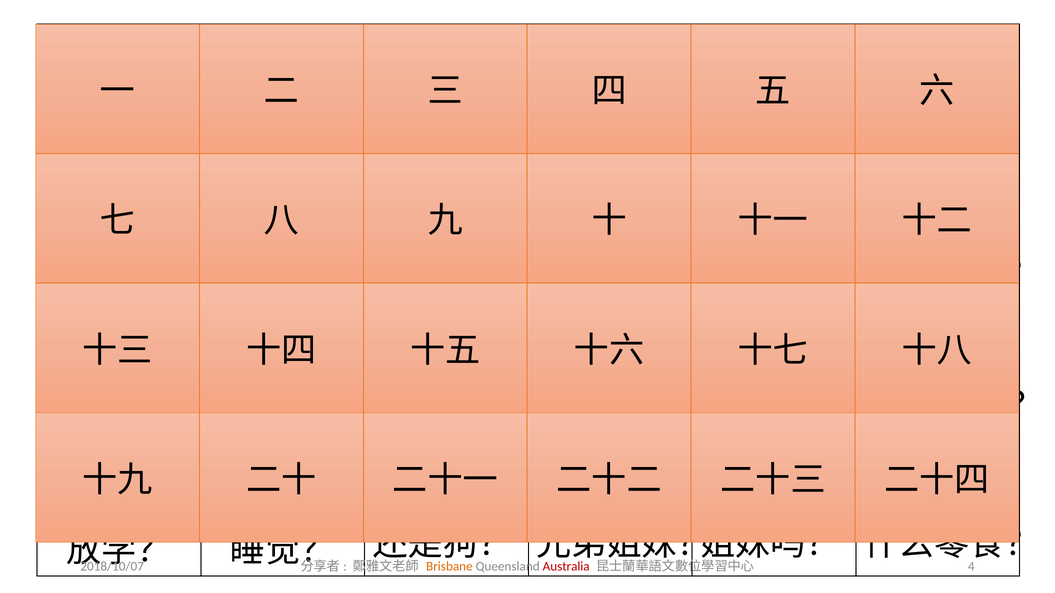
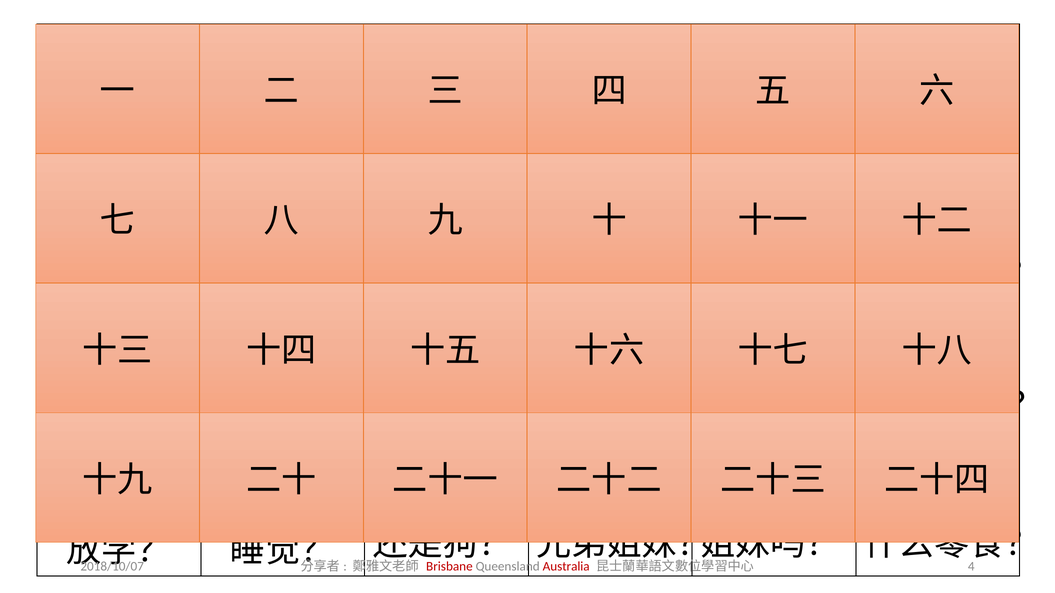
Brisbane colour: orange -> red (449, 567)
